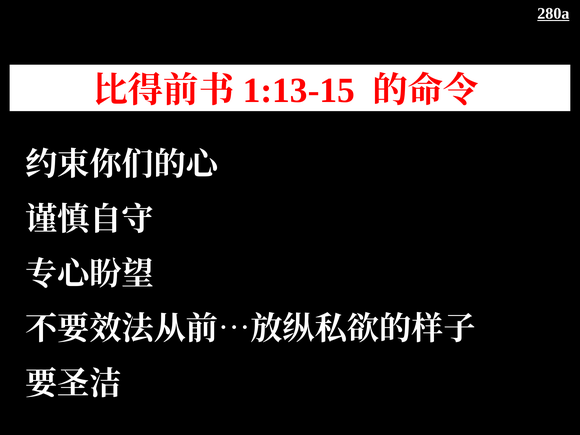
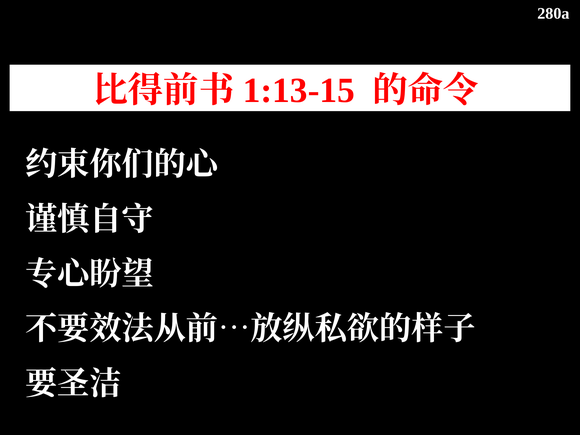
280a underline: present -> none (553, 14)
